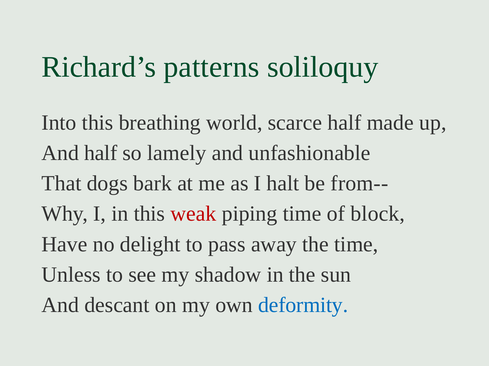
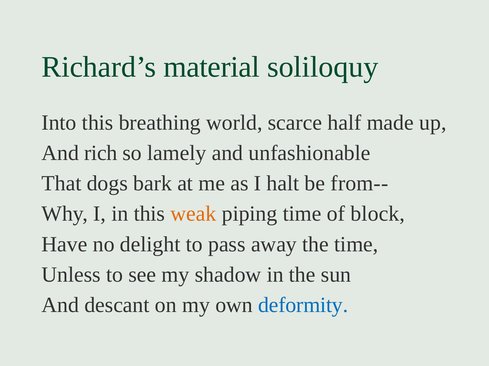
patterns: patterns -> material (212, 67)
And half: half -> rich (101, 153)
weak colour: red -> orange (193, 214)
